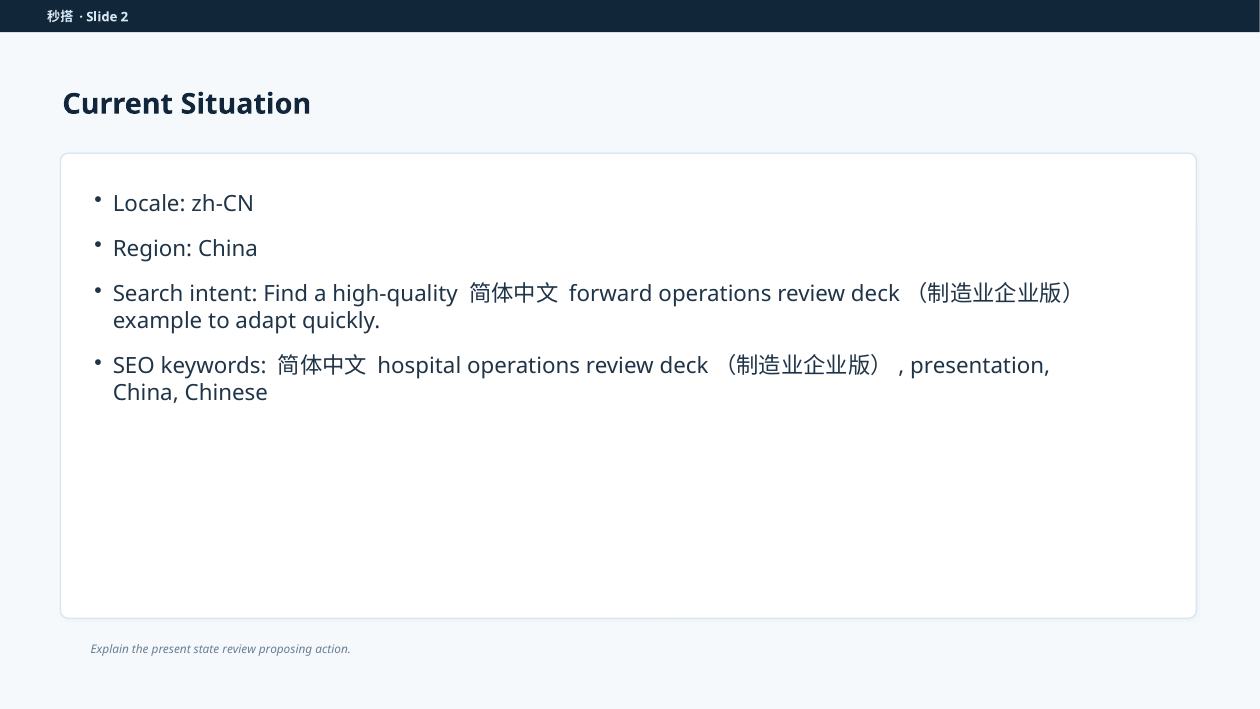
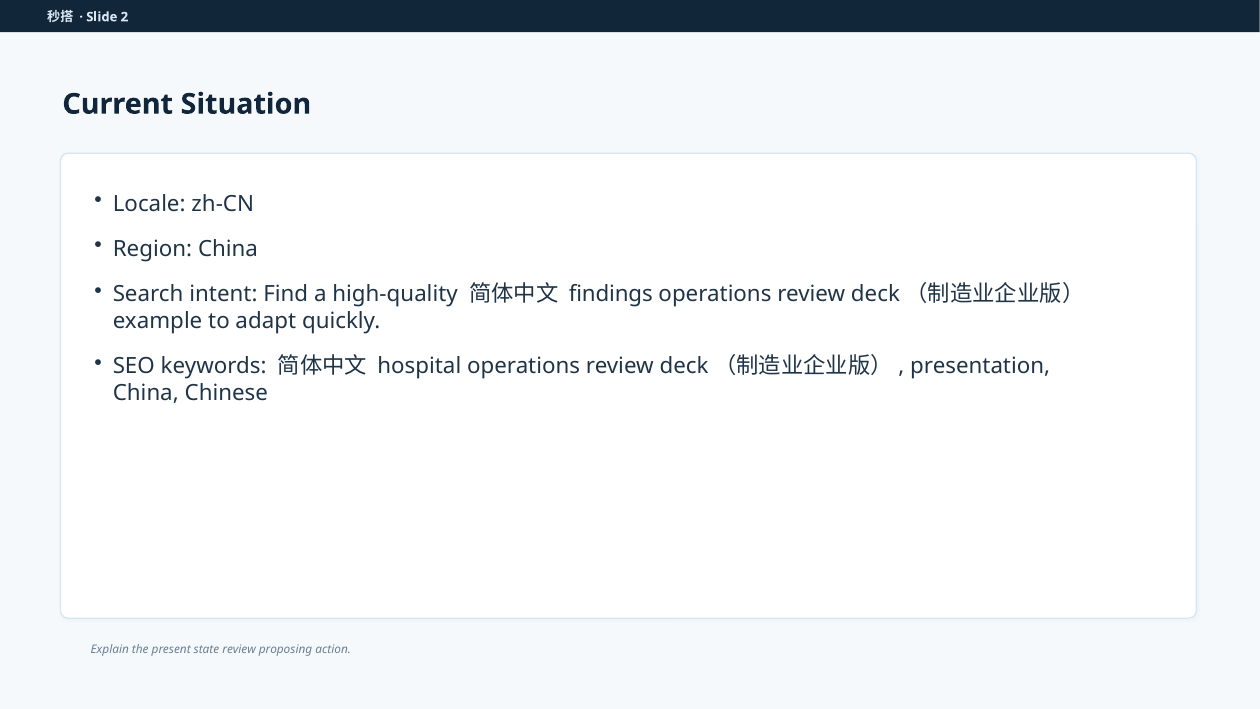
forward: forward -> findings (611, 294)
